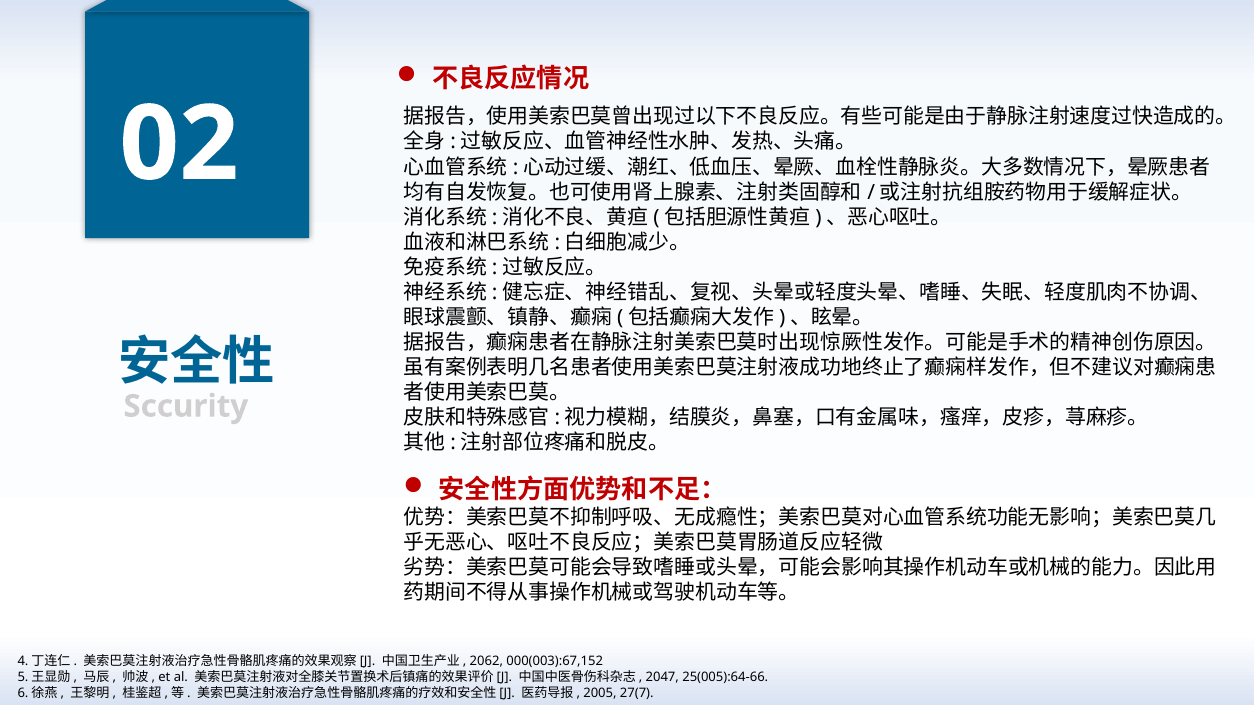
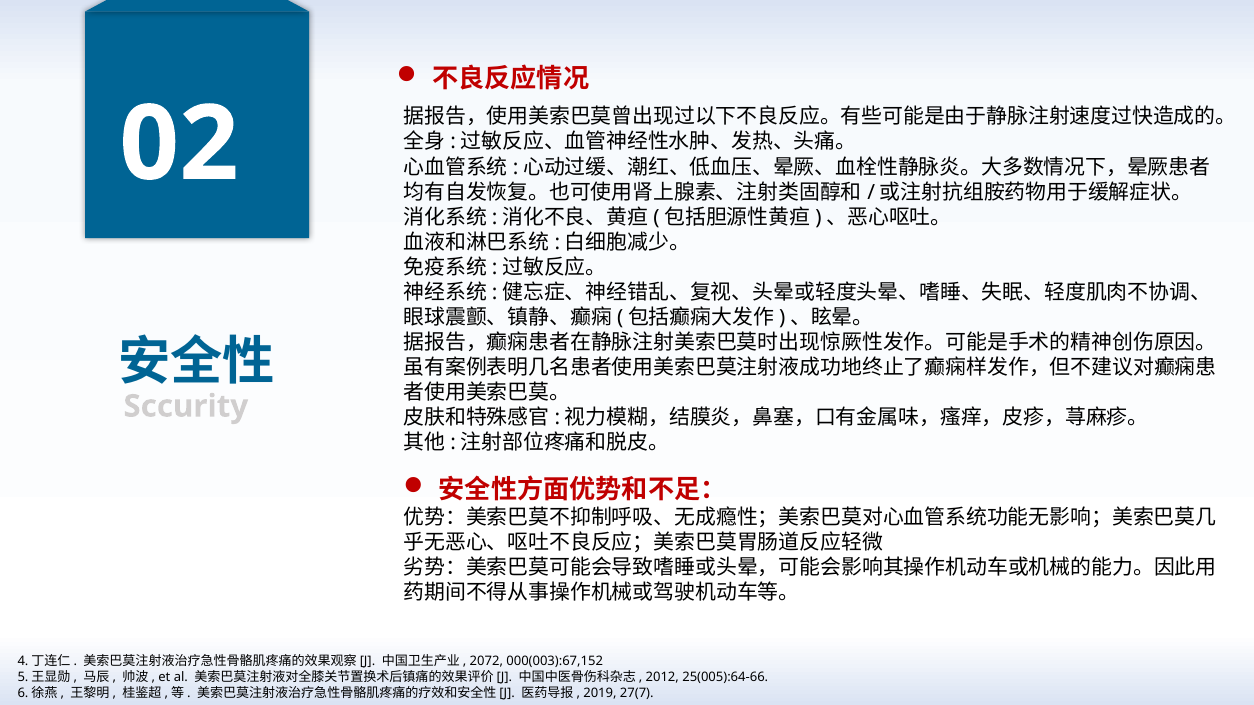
2062: 2062 -> 2072 (486, 662)
2047: 2047 -> 2012 (662, 678)
2005: 2005 -> 2019 (600, 693)
